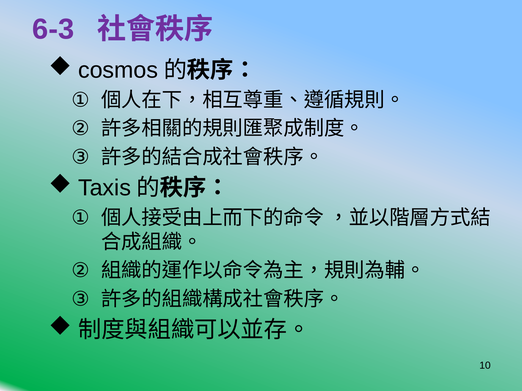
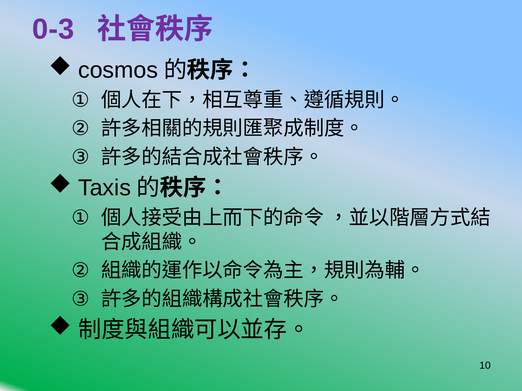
6-3: 6-3 -> 0-3 (53, 29)
